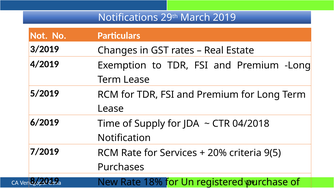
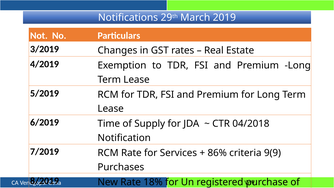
20%: 20% -> 86% (217, 153)
9(5: 9(5 -> 9(9 (272, 153)
